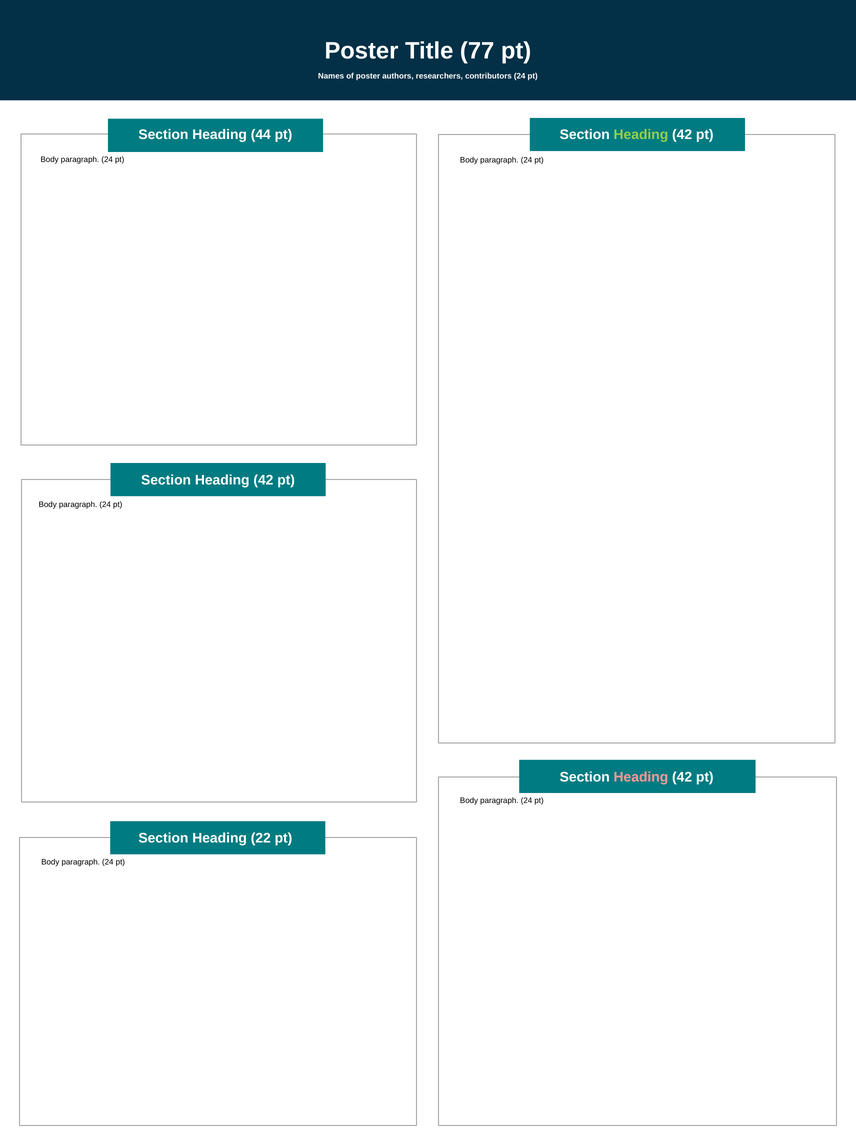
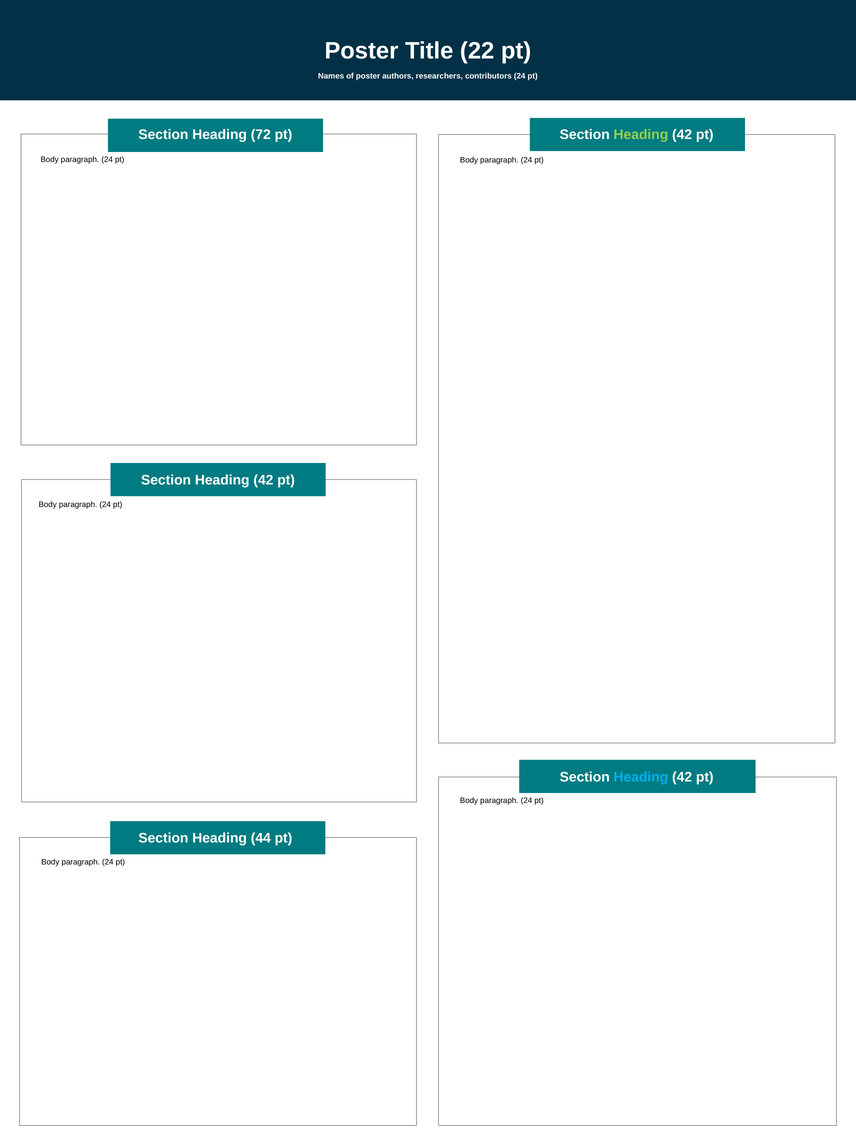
77: 77 -> 22 (477, 51)
44: 44 -> 72 (261, 135)
Heading colour: pink -> light blue (641, 777)
22: 22 -> 44 (261, 838)
